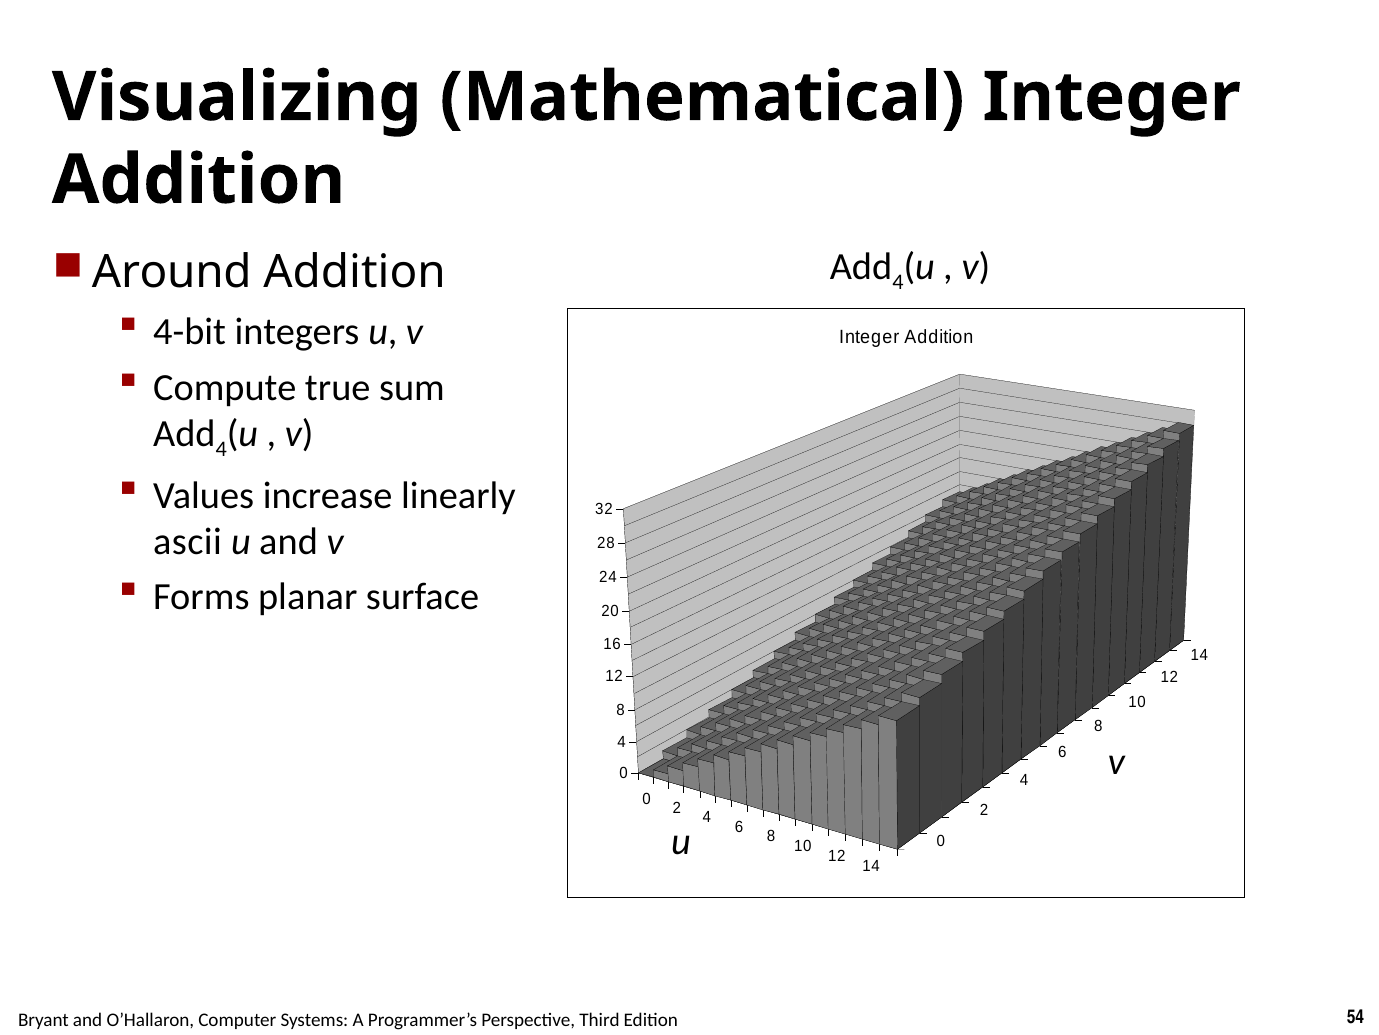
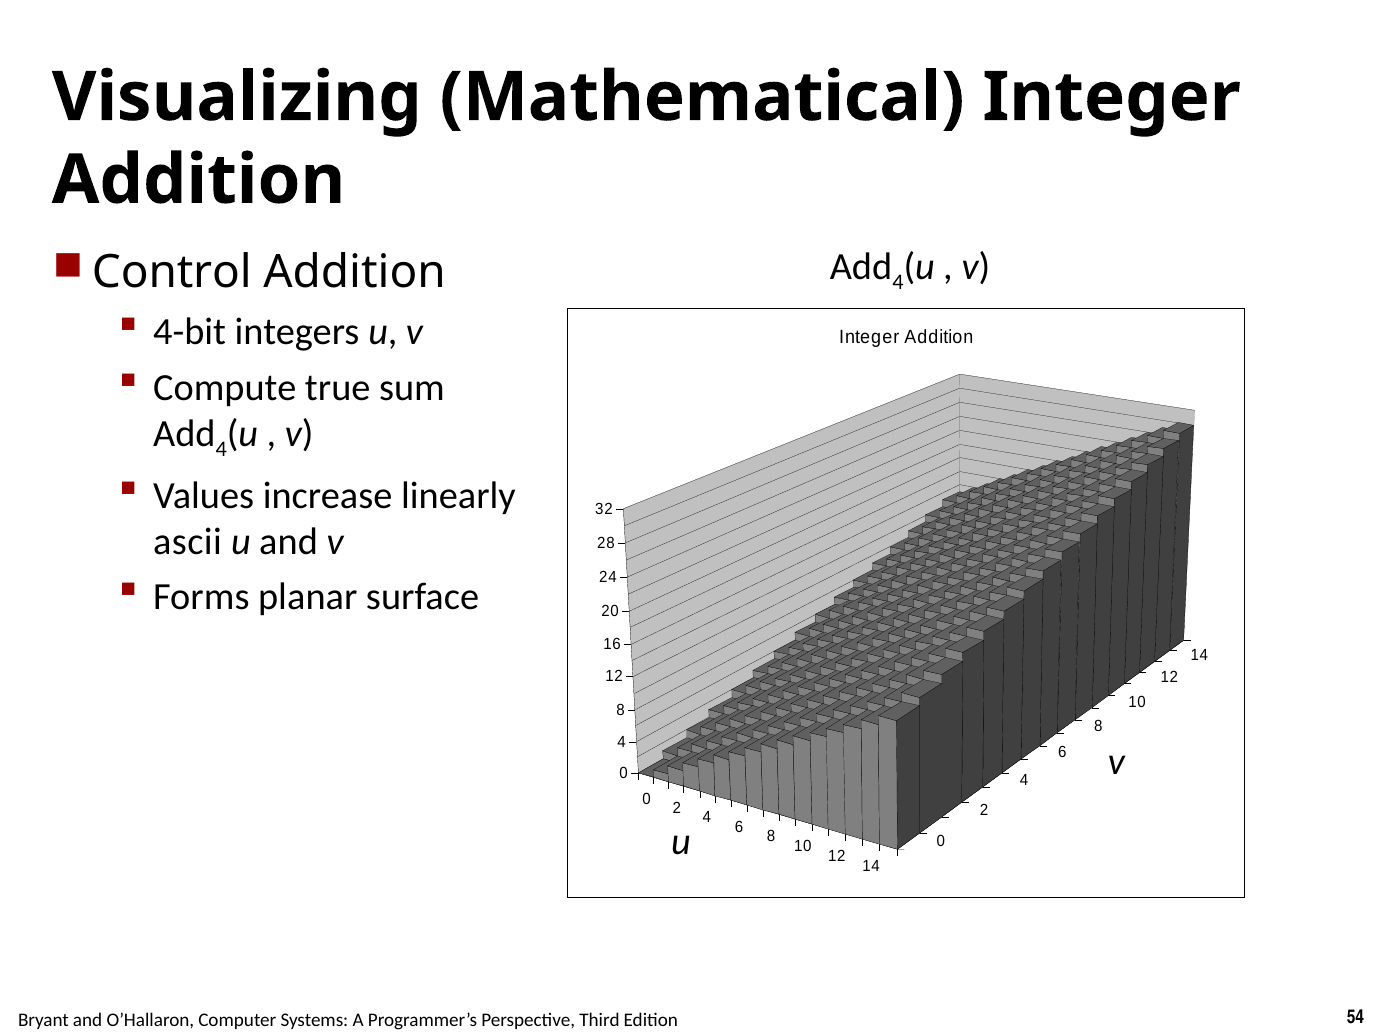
Around: Around -> Control (172, 272)
